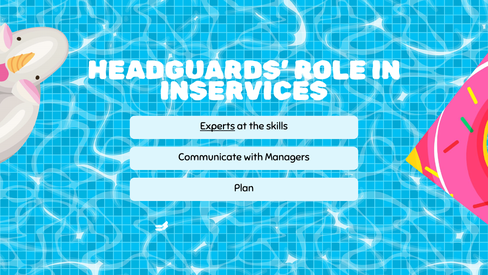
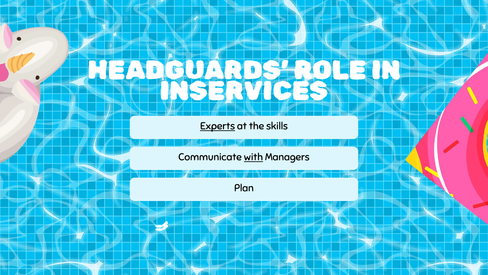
with underline: none -> present (253, 157)
